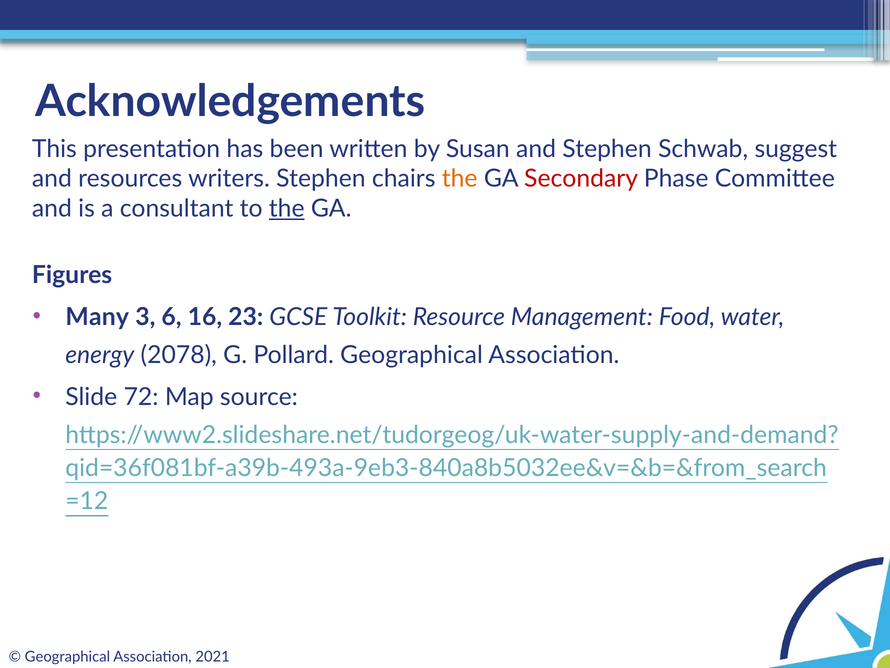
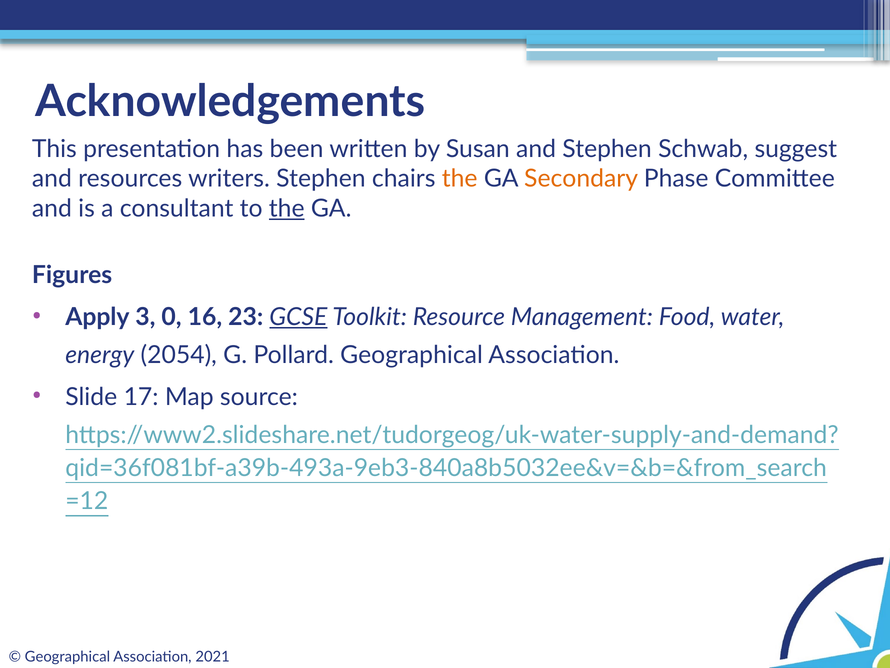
Secondary colour: red -> orange (581, 179)
Many: Many -> Apply (97, 317)
6: 6 -> 0 (172, 317)
GCSE underline: none -> present (298, 317)
2078: 2078 -> 2054 (179, 355)
72: 72 -> 17 (141, 397)
